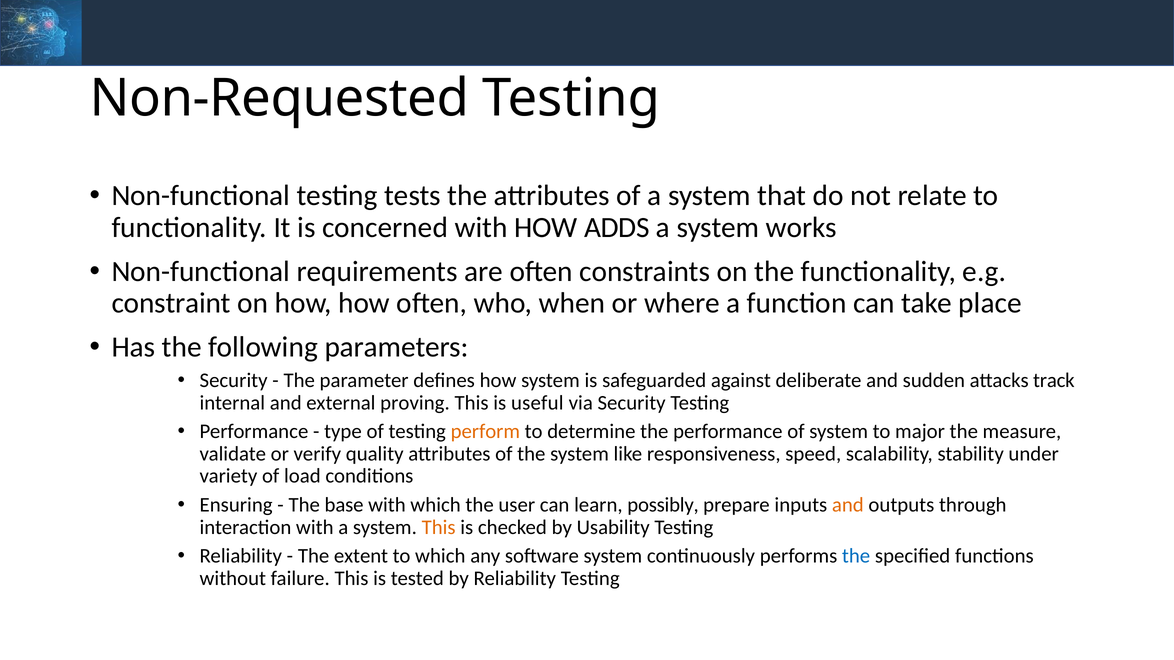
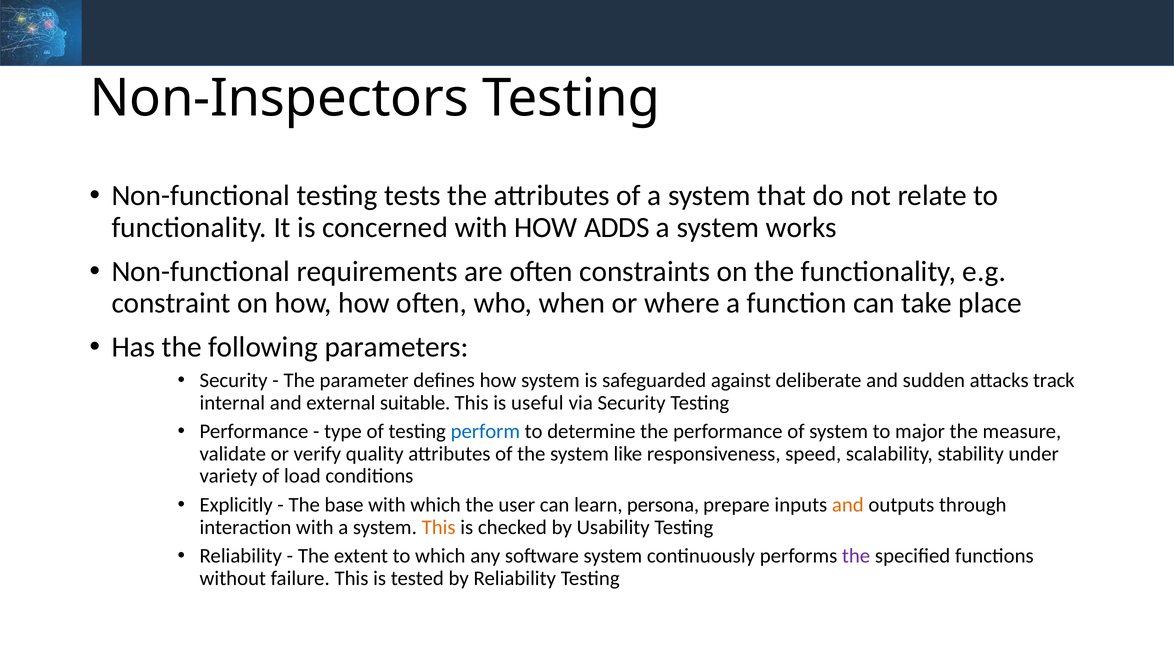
Non-Requested: Non-Requested -> Non-Inspectors (279, 99)
proving: proving -> suitable (415, 403)
perform colour: orange -> blue (485, 431)
Ensuring: Ensuring -> Explicitly (236, 505)
possibly: possibly -> persona (663, 505)
the colour: blue -> purple (856, 556)
